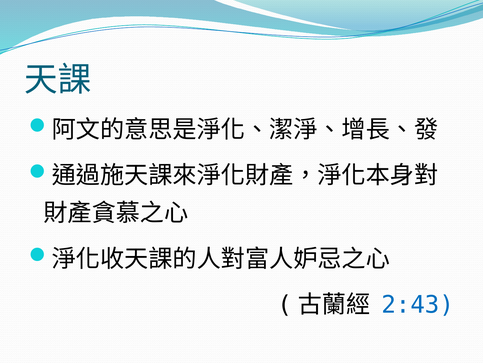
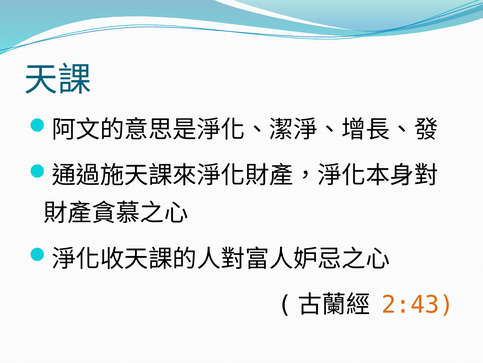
2:43 colour: blue -> orange (418, 304)
